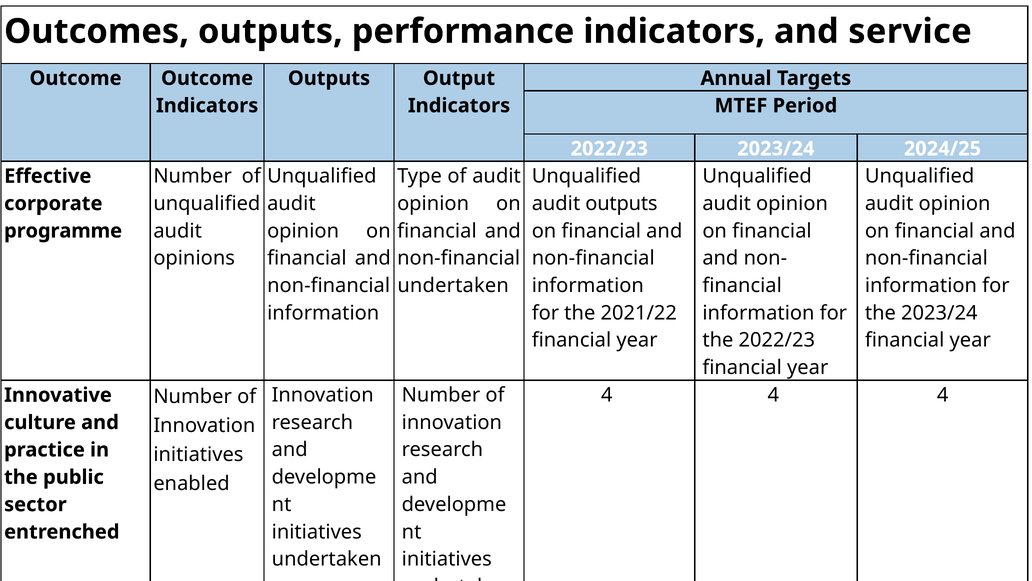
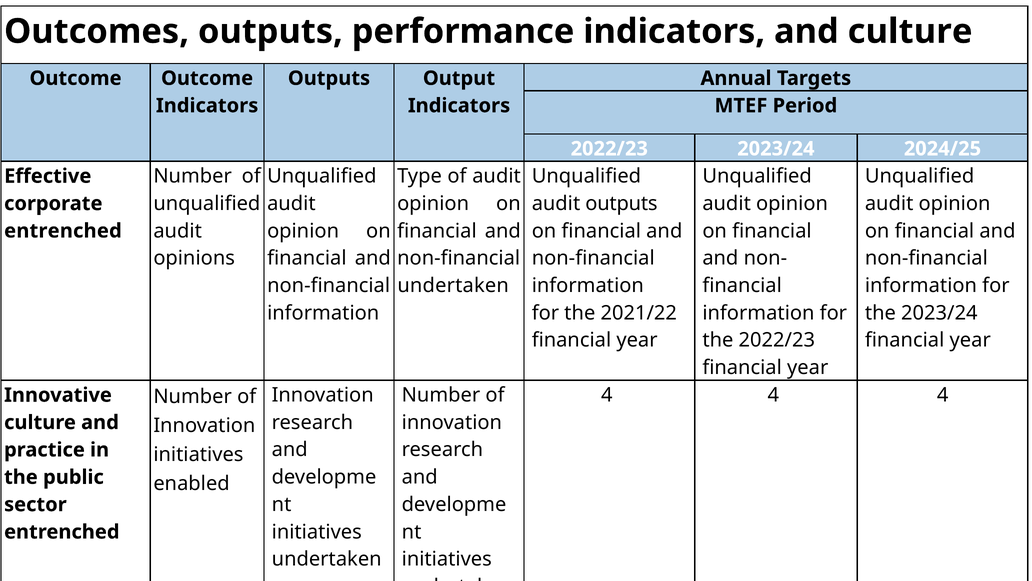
and service: service -> culture (910, 31)
programme: programme -> entrenched (63, 231)
